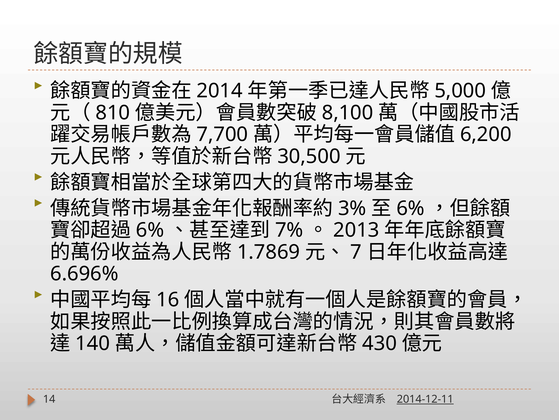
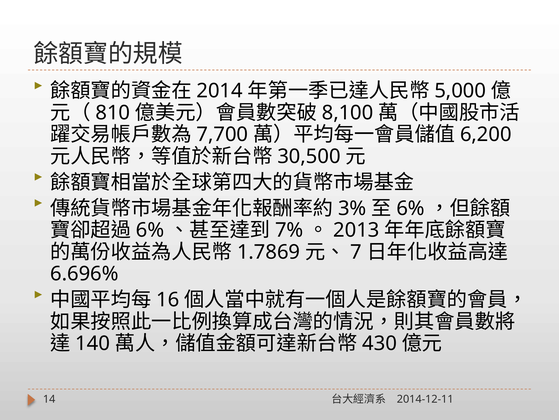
2014-12-11 underline: present -> none (425, 399)
